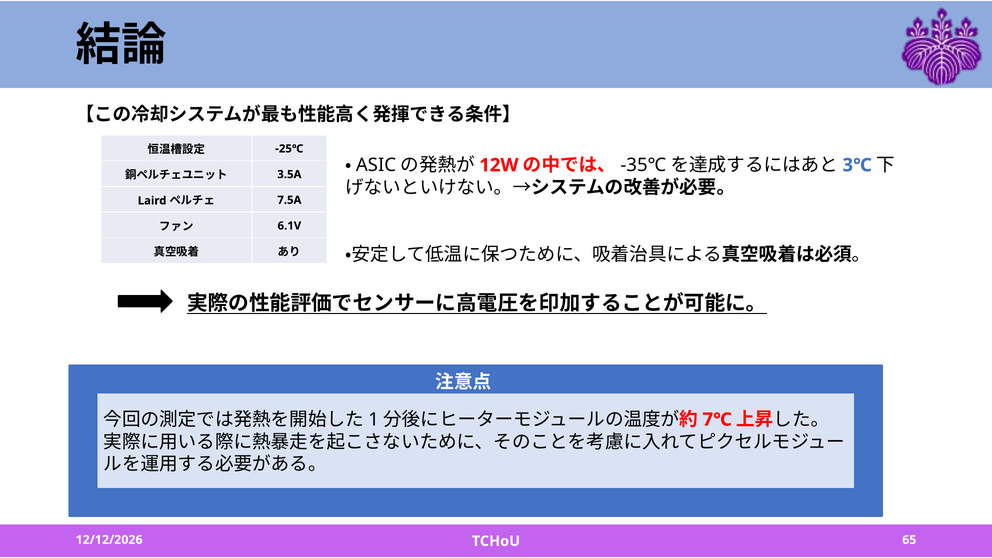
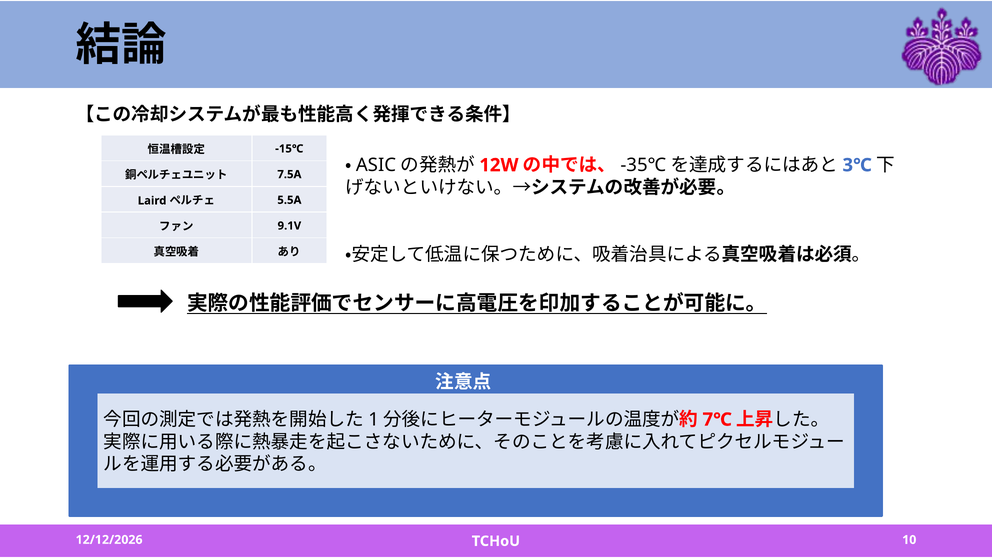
-25℃: -25℃ -> -15℃ (289, 149)
3.5A: 3.5A -> 7.5A (289, 174)
7.5A: 7.5A -> 5.5A (289, 200)
6.1V: 6.1V -> 9.1V (289, 226)
65: 65 -> 10 (909, 540)
